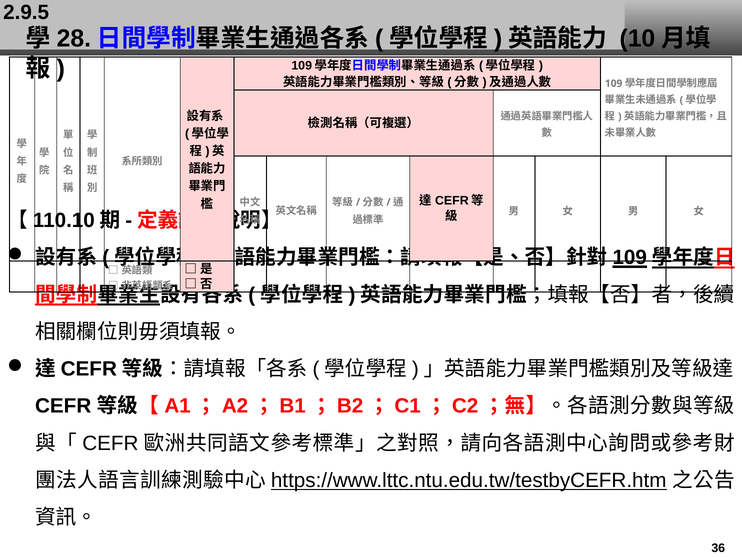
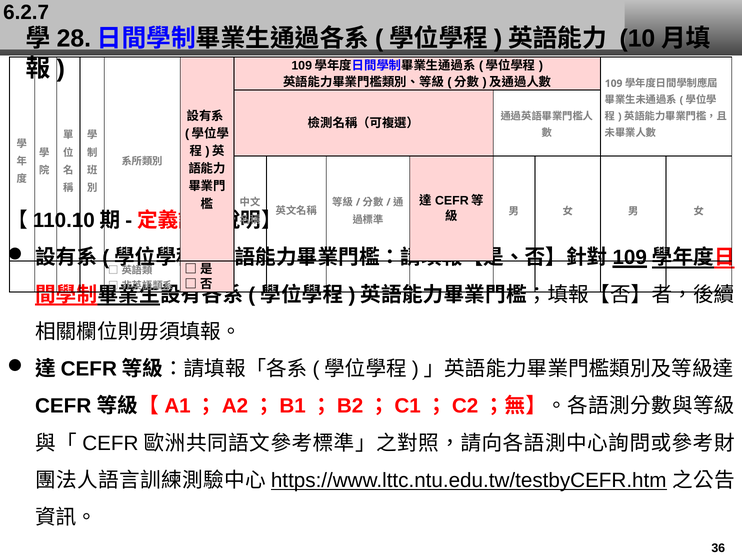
2.9.5: 2.9.5 -> 6.2.7 (26, 13)
